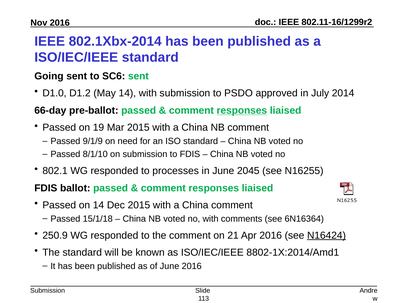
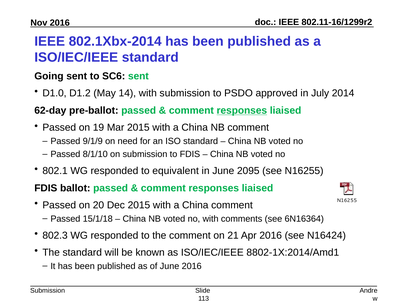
66-day: 66-day -> 62-day (50, 110)
processes: processes -> equivalent (176, 171)
2045: 2045 -> 2095 (248, 171)
on 14: 14 -> 20 (99, 205)
250.9: 250.9 -> 802.3 (55, 235)
N16424 underline: present -> none (327, 235)
